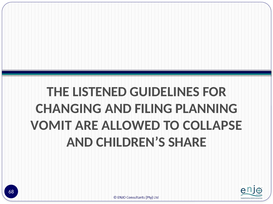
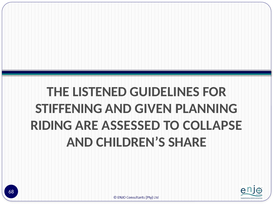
CHANGING: CHANGING -> STIFFENING (69, 109)
FILING: FILING -> GIVEN (153, 109)
VOMIT: VOMIT -> RIDING (51, 126)
ALLOWED: ALLOWED -> ASSESSED (131, 126)
